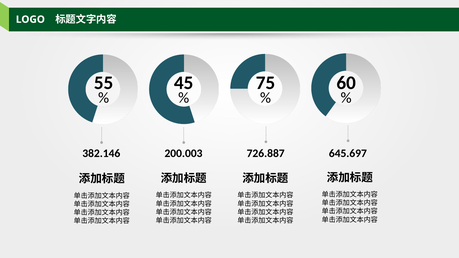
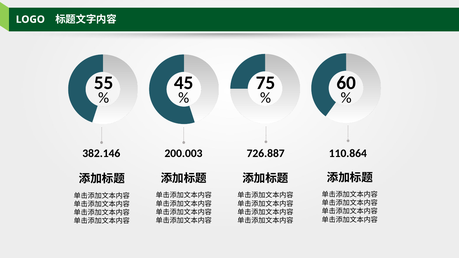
645.697: 645.697 -> 110.864 (348, 153)
